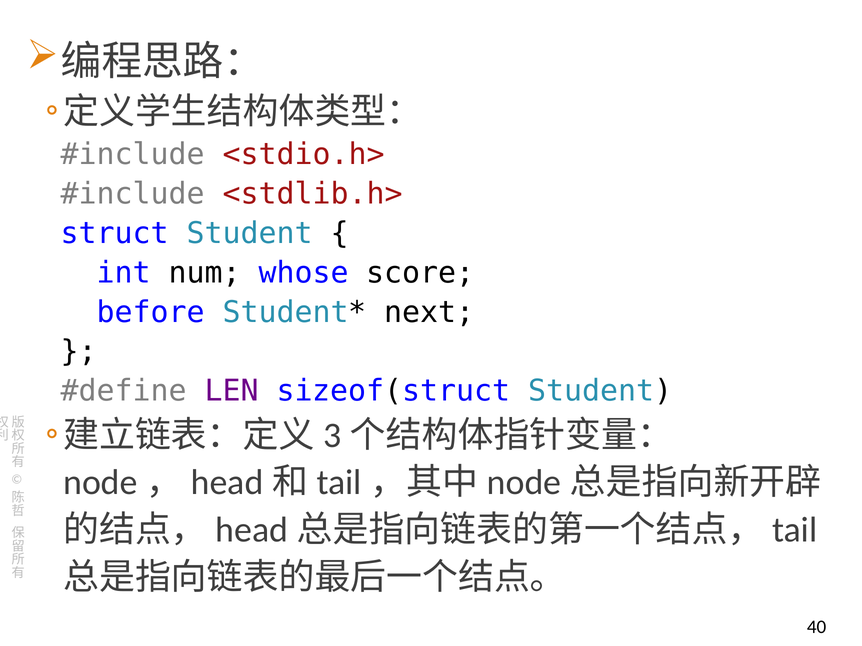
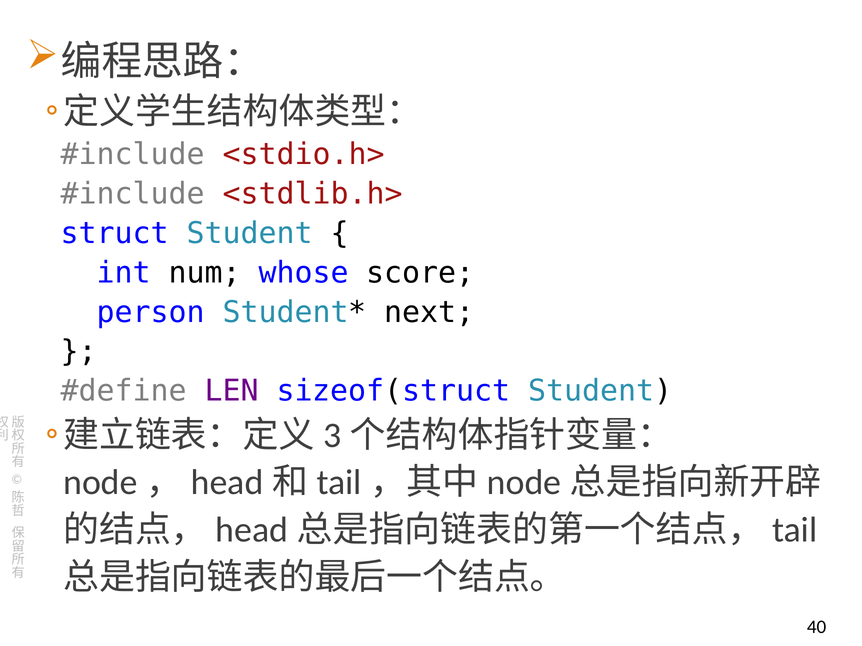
before: before -> person (151, 312)
